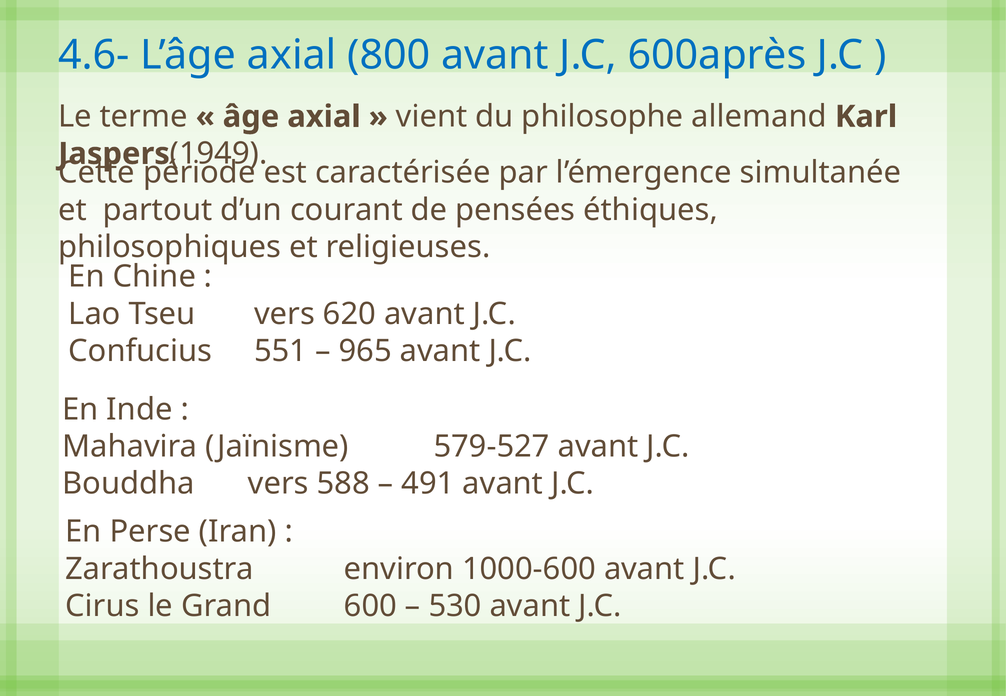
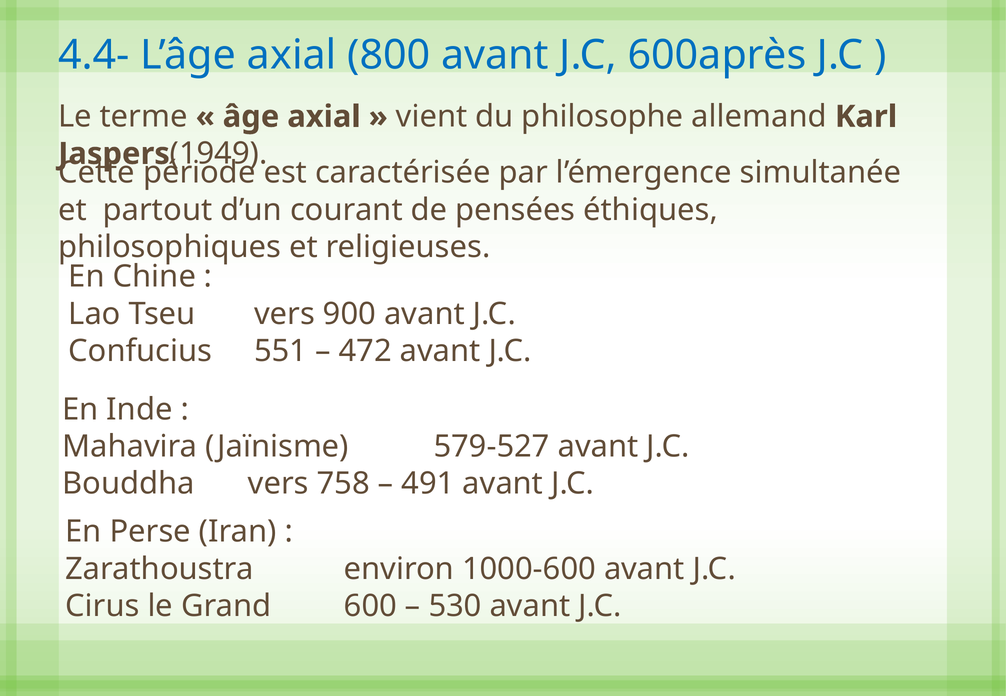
4.6-: 4.6- -> 4.4- (94, 55)
620: 620 -> 900 (349, 314)
965: 965 -> 472 (365, 351)
588: 588 -> 758 (343, 484)
